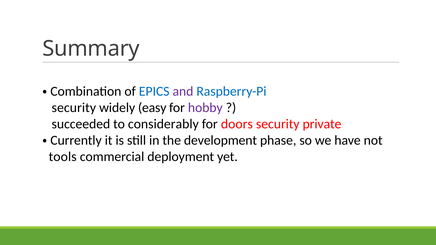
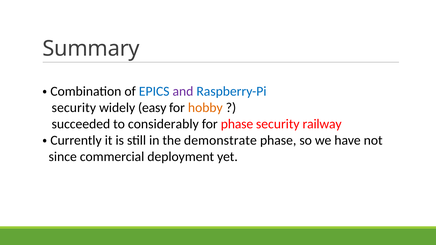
hobby colour: purple -> orange (205, 108)
for doors: doors -> phase (237, 124)
private: private -> railway (322, 124)
development: development -> demonstrate (220, 141)
tools: tools -> since (63, 157)
